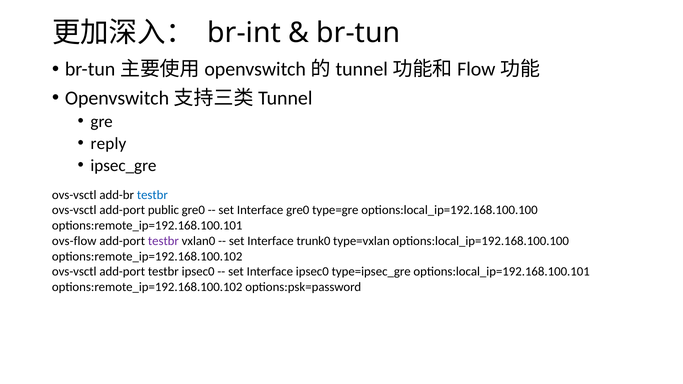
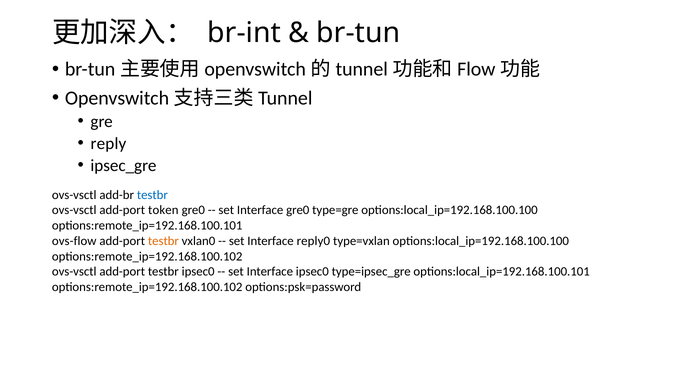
public: public -> token (163, 210)
testbr colour: purple -> orange (163, 241)
trunk0: trunk0 -> reply0 (313, 241)
